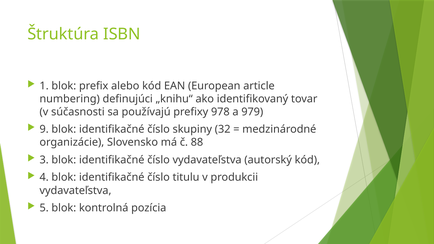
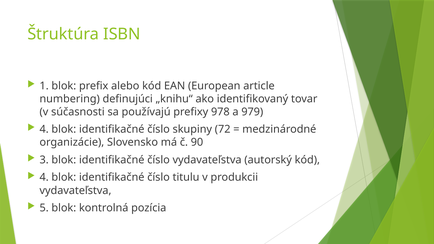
9: 9 -> 4 (44, 129)
32: 32 -> 72 (223, 129)
88: 88 -> 90 (197, 142)
